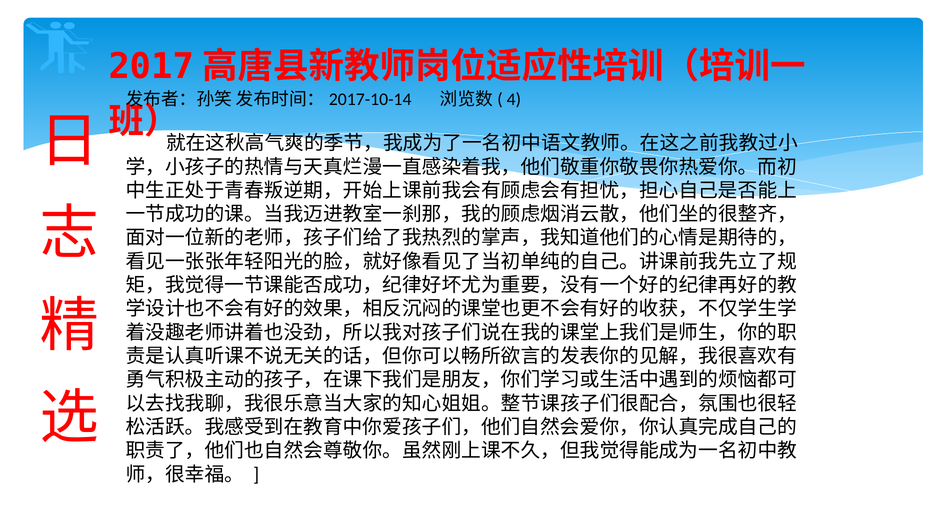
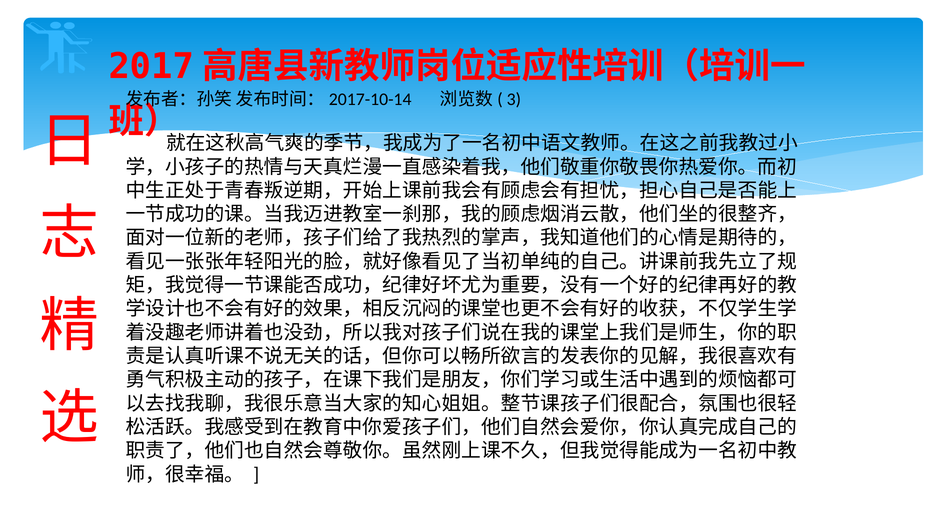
4: 4 -> 3 (514, 100)
